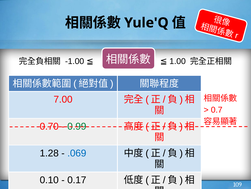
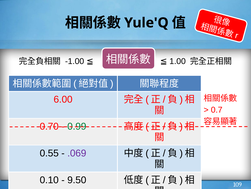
7.00: 7.00 -> 6.00 (63, 99)
1.28: 1.28 -> 0.55 (49, 153)
.069 colour: blue -> purple (77, 153)
0.17: 0.17 -> 9.50 (77, 179)
